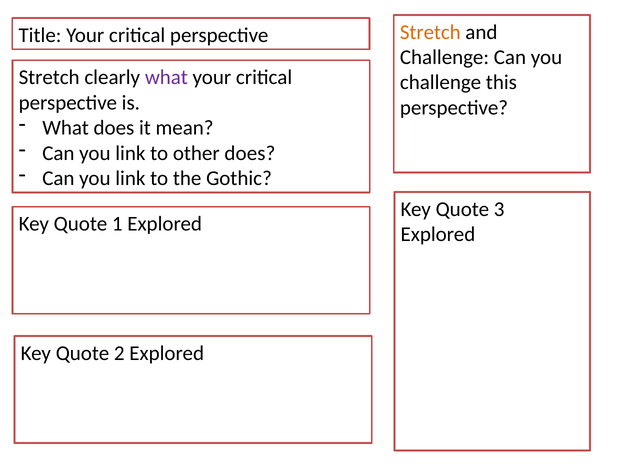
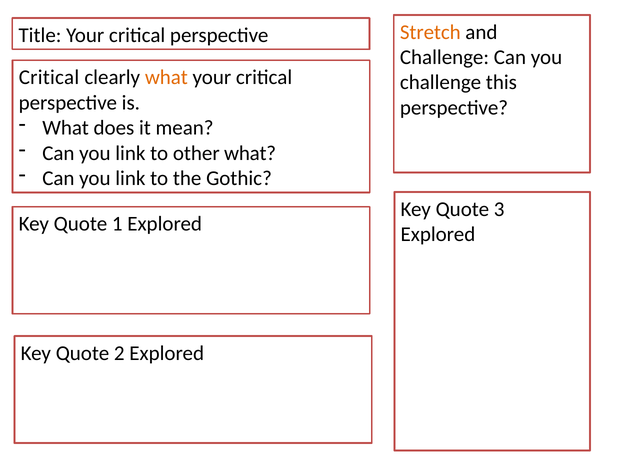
Stretch: Stretch -> Critical (49, 77)
what colour: purple -> orange (166, 77)
other does: does -> what (250, 153)
